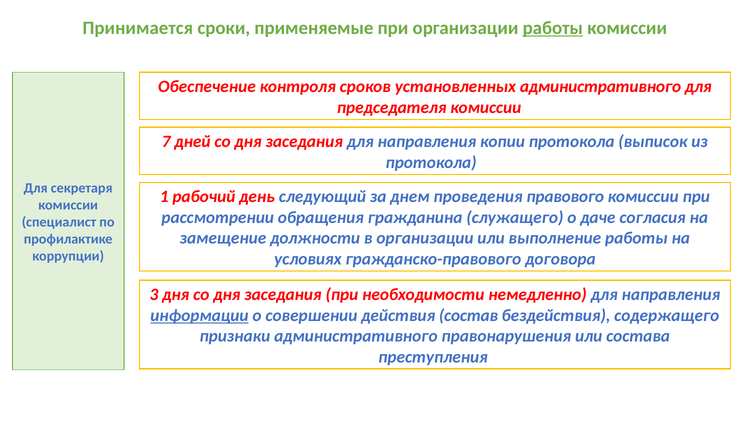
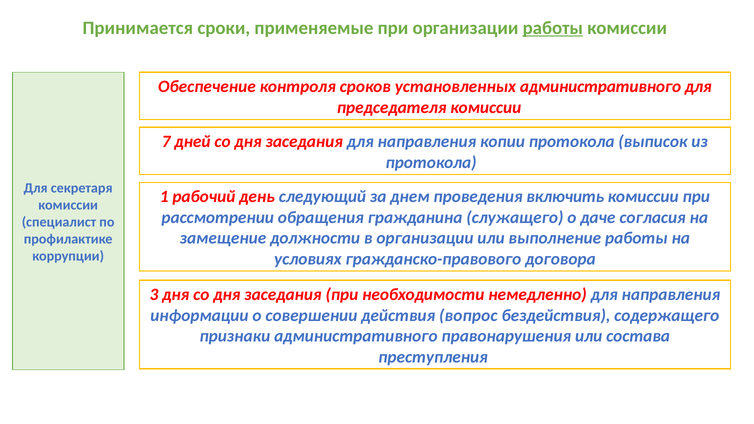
правового: правового -> включить (565, 197)
информации underline: present -> none (199, 315)
состав: состав -> вопрос (468, 315)
